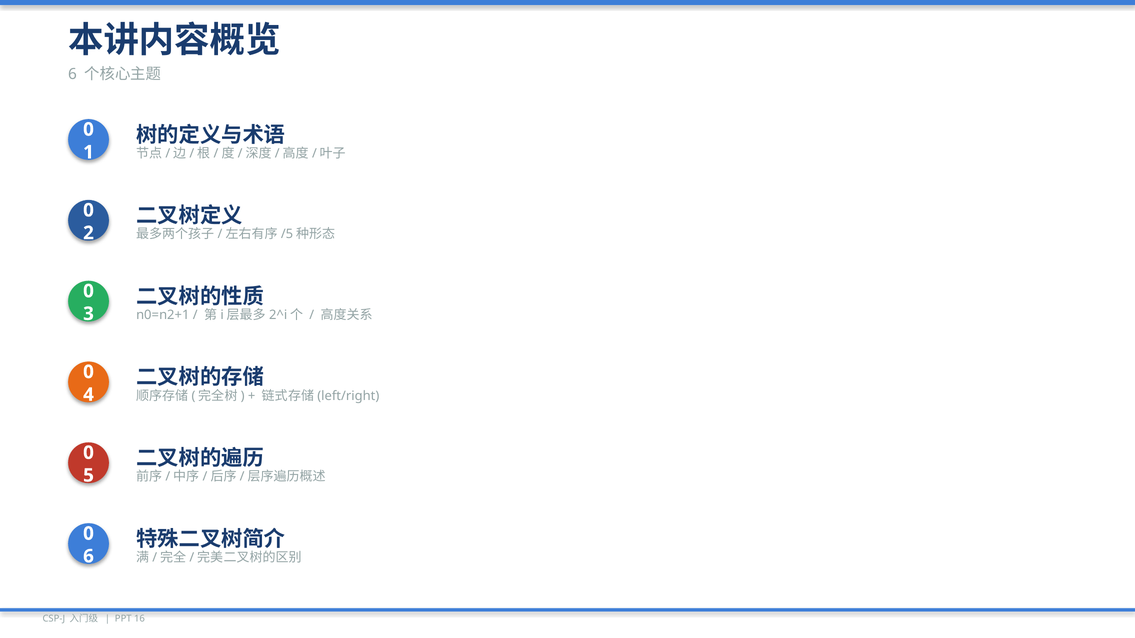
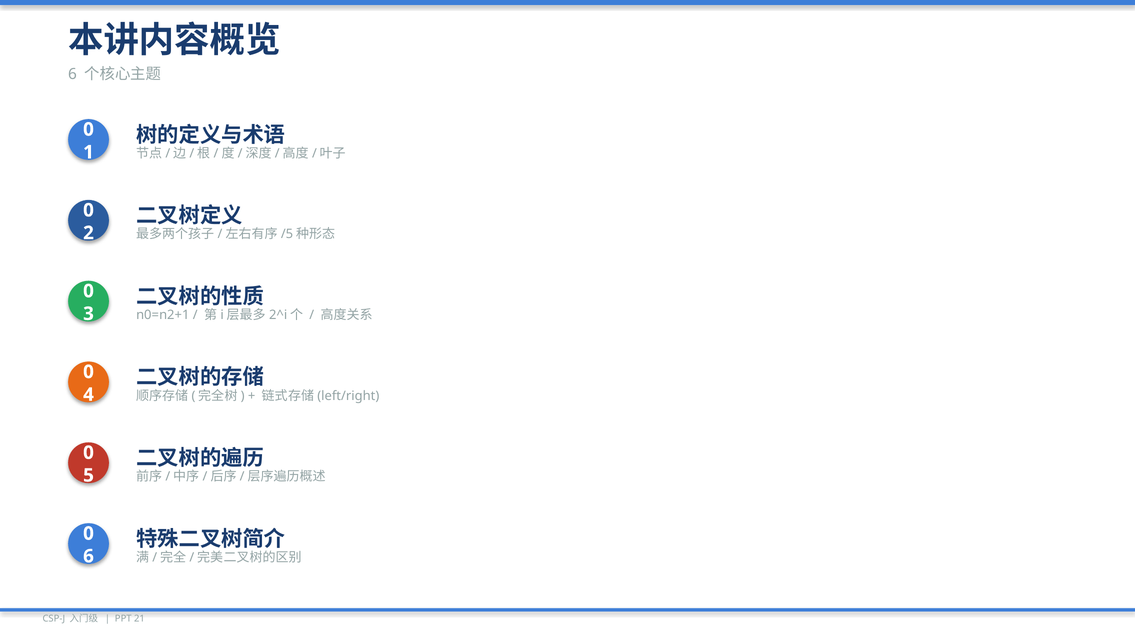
16: 16 -> 21 (139, 619)
